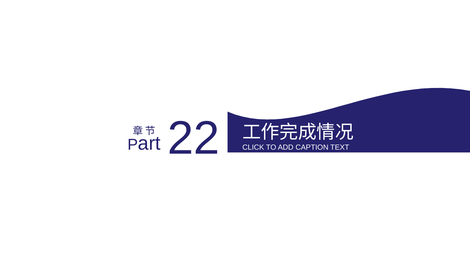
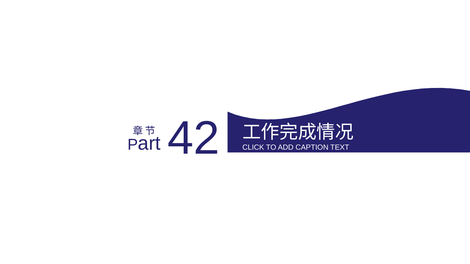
22: 22 -> 42 (194, 138)
